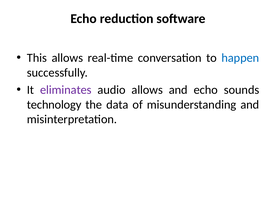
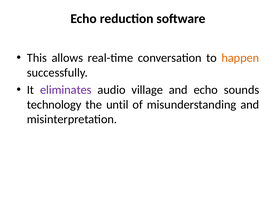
happen colour: blue -> orange (240, 58)
audio allows: allows -> village (147, 90)
data: data -> until (117, 105)
